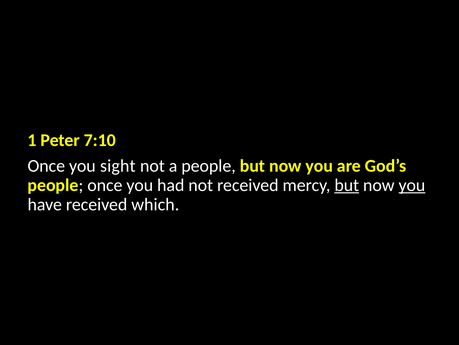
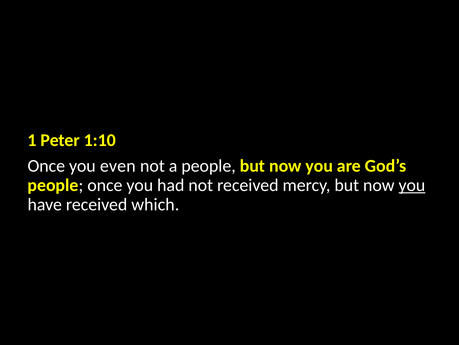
7:10: 7:10 -> 1:10 (100, 140)
sight: sight -> even (118, 166)
but underline: present -> none (347, 185)
